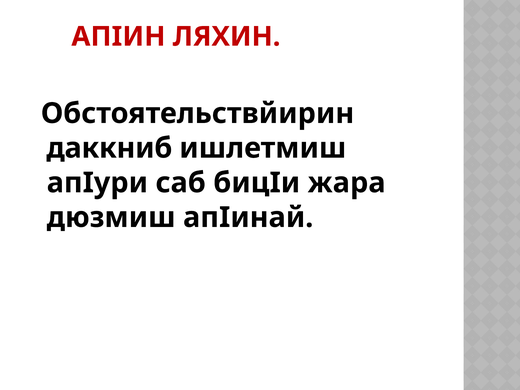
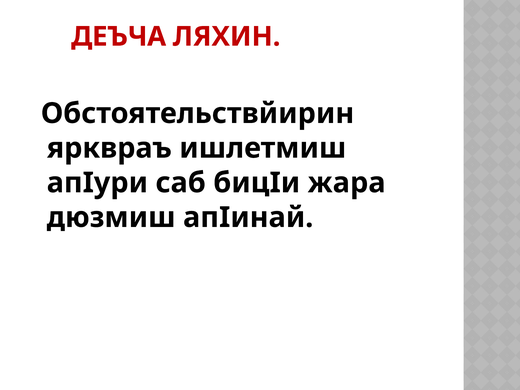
АПIИН: АПIИН -> ДЕЪЧА (119, 37)
даккниб: даккниб -> ярквраъ (109, 148)
